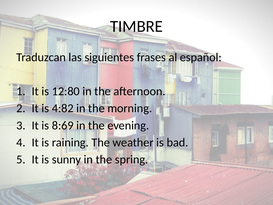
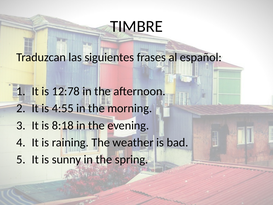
12:80: 12:80 -> 12:78 (66, 91)
4:82: 4:82 -> 4:55 (63, 108)
8:69: 8:69 -> 8:18 (63, 125)
